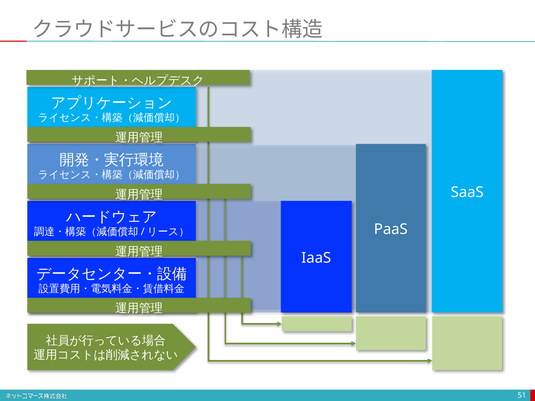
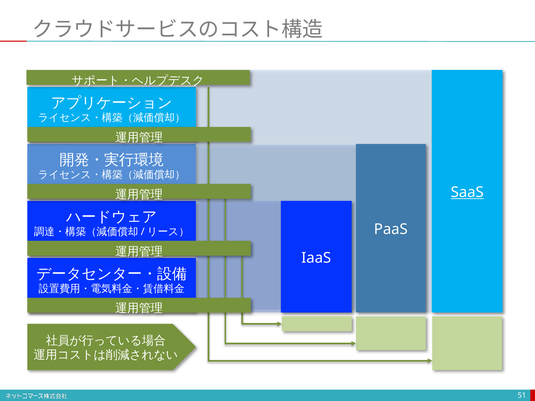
SaaS underline: none -> present (467, 192)
